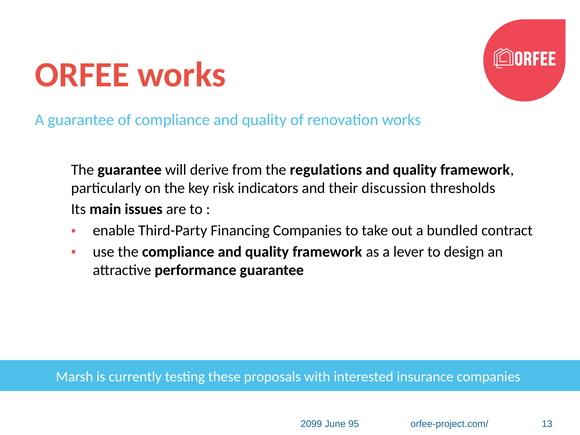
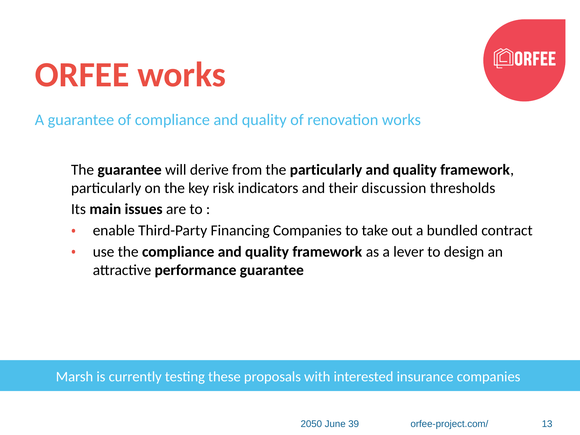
the regulations: regulations -> particularly (326, 170)
2099: 2099 -> 2050 (311, 424)
95: 95 -> 39 (354, 424)
